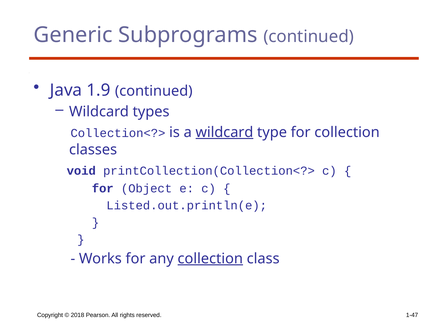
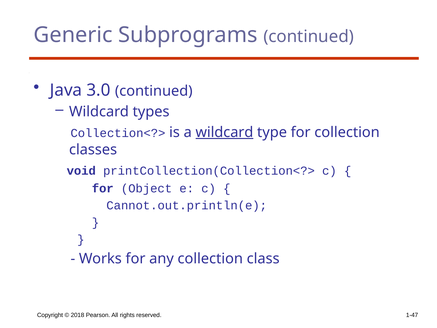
1.9: 1.9 -> 3.0 (99, 90)
Listed.out.println(e: Listed.out.println(e -> Cannot.out.println(e (187, 205)
collection underline: present -> none (210, 258)
